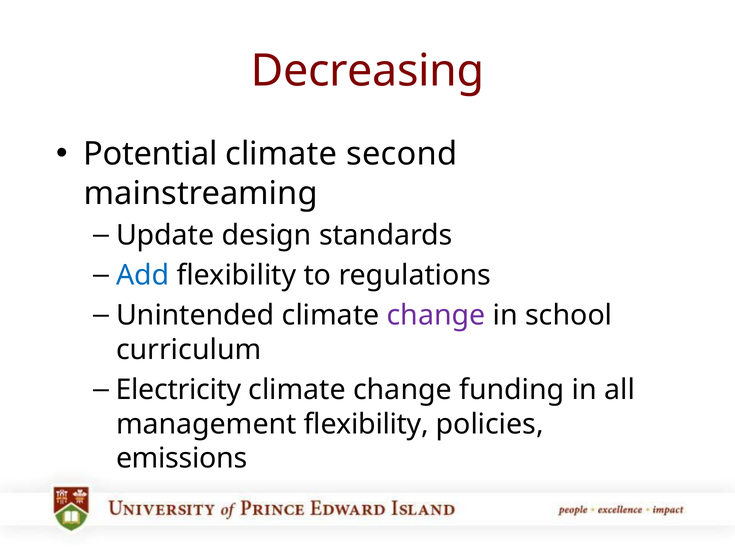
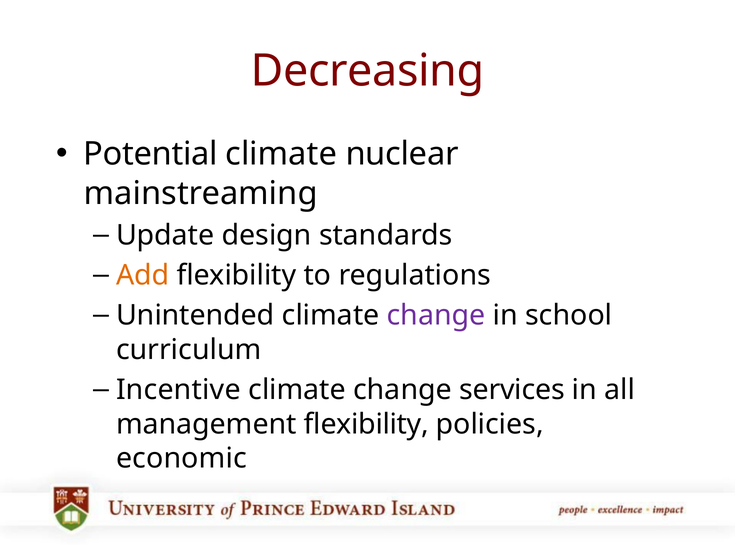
second: second -> nuclear (402, 154)
Add colour: blue -> orange (143, 276)
Electricity: Electricity -> Incentive (178, 390)
funding: funding -> services (512, 390)
emissions: emissions -> economic (182, 459)
